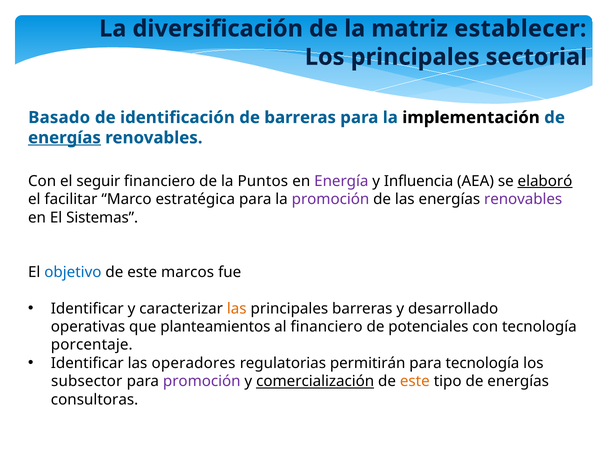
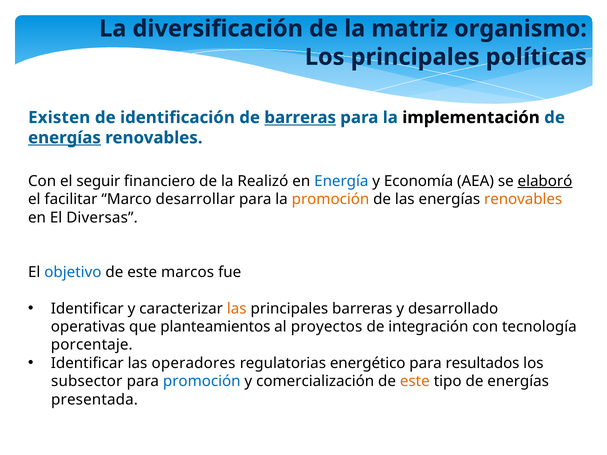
establecer: establecer -> organismo (520, 29)
sectorial: sectorial -> políticas (536, 57)
Basado: Basado -> Existen (59, 118)
barreras underline: none -> present (300, 118)
Puntos: Puntos -> Realizó (263, 181)
Energía colour: purple -> blue (341, 181)
Influencia: Influencia -> Economía (419, 181)
estratégica: estratégica -> desarrollar (195, 199)
promoción colour: purple -> orange (331, 199)
renovables colour: purple -> orange (523, 199)
Sistemas: Sistemas -> Diversas (102, 218)
al financiero: financiero -> proyectos (327, 327)
potenciales: potenciales -> integración (428, 327)
permitirán: permitirán -> energético (368, 363)
para tecnología: tecnología -> resultados (483, 363)
promoción colour: purple -> blue (202, 382)
comercialización underline: present -> none (315, 382)
consultoras: consultoras -> presentada (95, 400)
